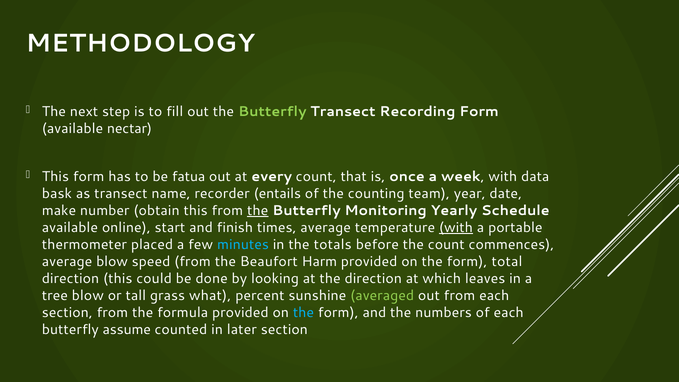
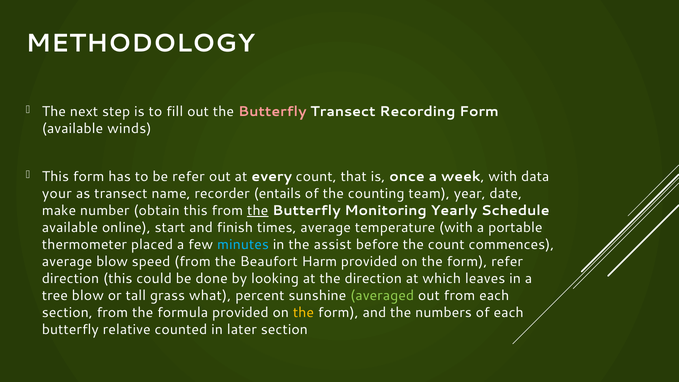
Butterfly colour: light green -> pink (272, 111)
nectar: nectar -> winds (129, 128)
be fatua: fatua -> refer (188, 177)
bask: bask -> your (57, 194)
with underline: present -> none (456, 228)
totals: totals -> assist (333, 245)
form total: total -> refer (507, 262)
the colour: light blue -> yellow (303, 313)
assume: assume -> relative (127, 330)
